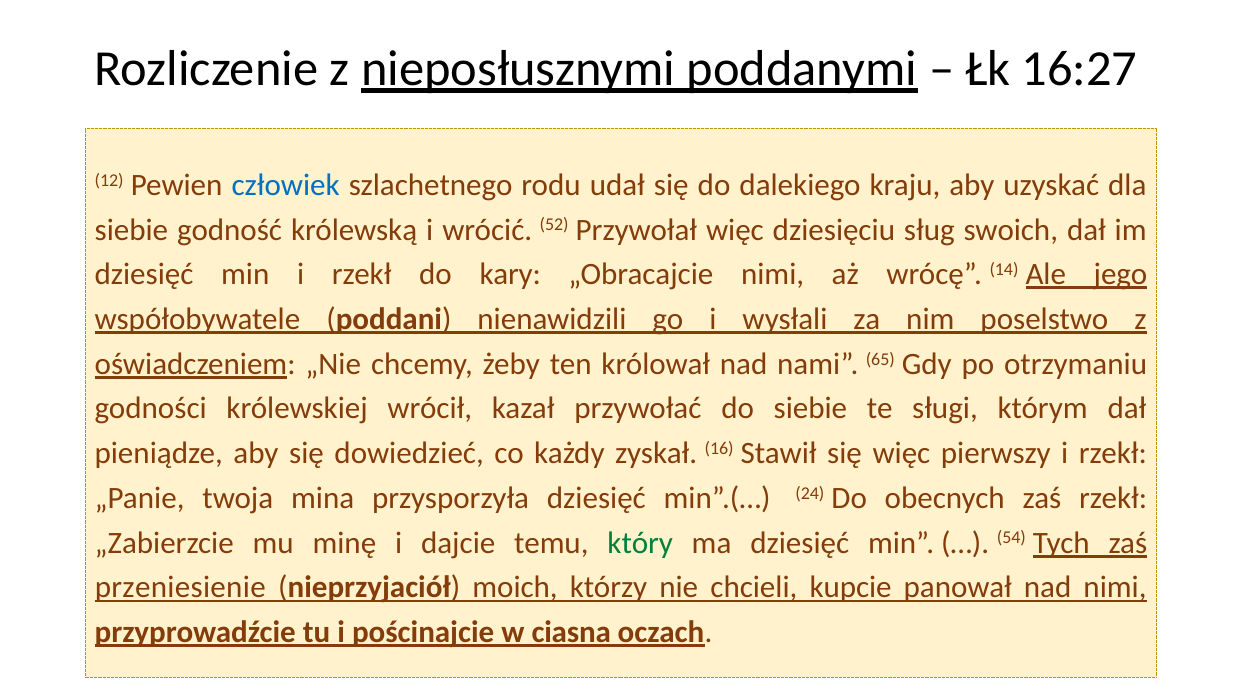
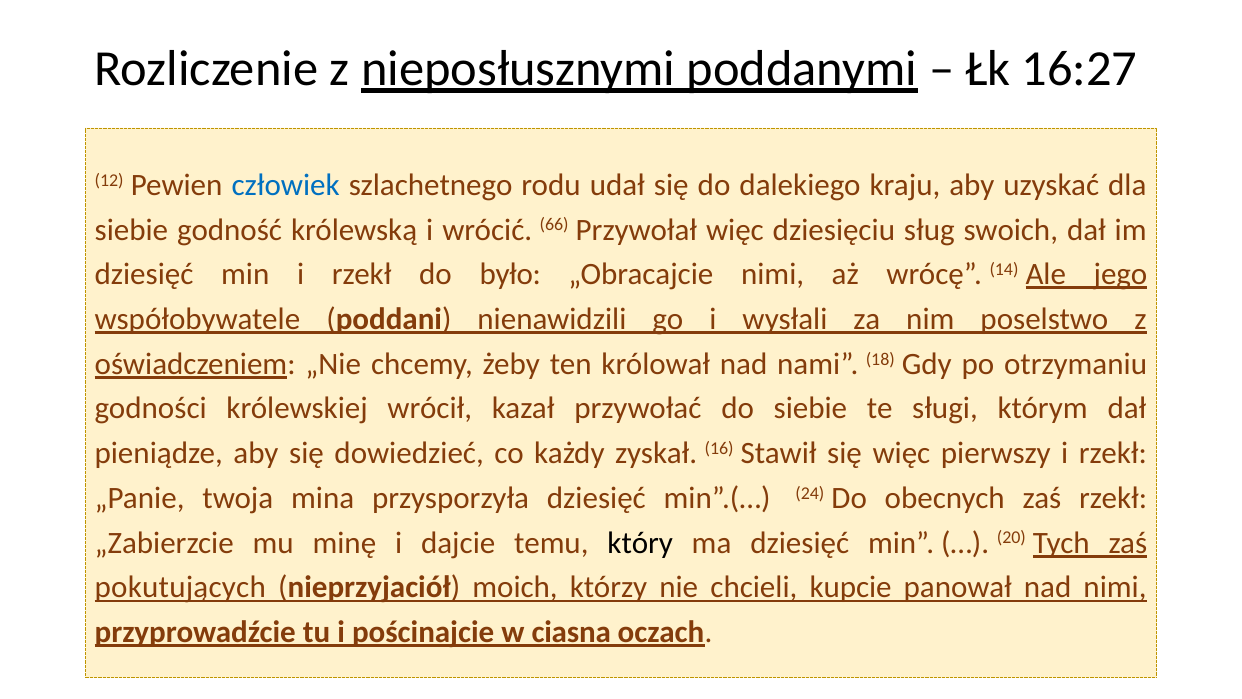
52: 52 -> 66 (554, 225)
kary: kary -> było (510, 274)
65: 65 -> 18 (880, 359)
który colour: green -> black (640, 543)
54: 54 -> 20 (1011, 538)
przeniesienie: przeniesienie -> pokutujących (180, 587)
